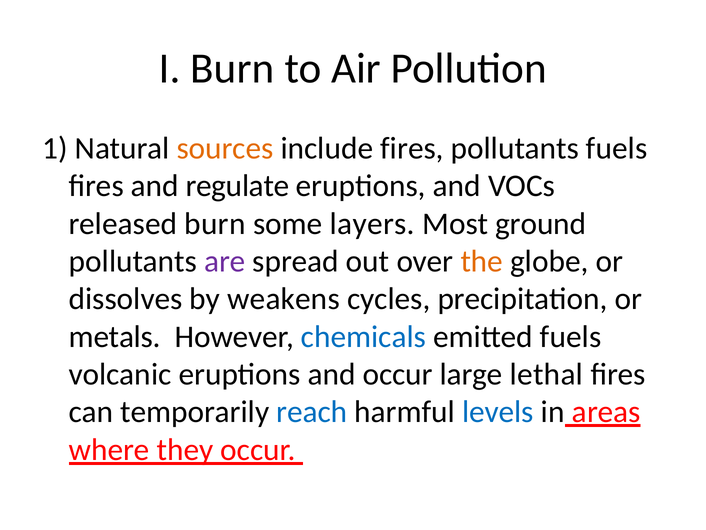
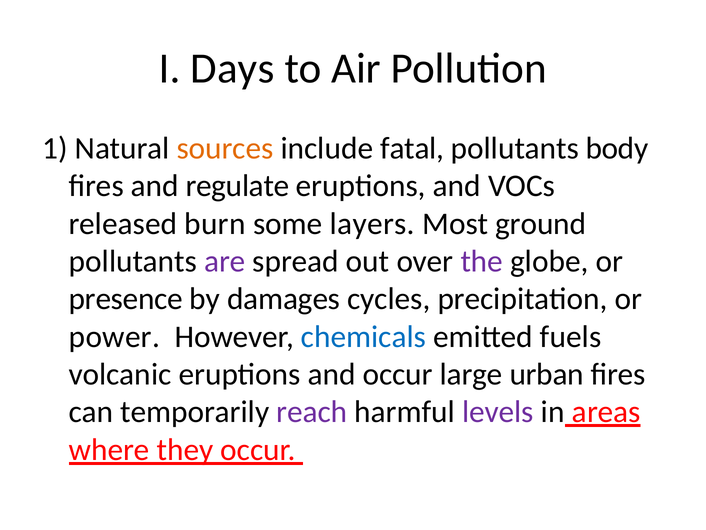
I Burn: Burn -> Days (232, 68)
include fires: fires -> fatal (412, 148)
pollutants fuels: fuels -> body (617, 148)
the colour: orange -> purple (482, 261)
dissolves: dissolves -> presence (126, 299)
weakens: weakens -> damages (284, 299)
metals: metals -> power (114, 336)
lethal: lethal -> urban (547, 374)
reach colour: blue -> purple (312, 412)
levels colour: blue -> purple (498, 412)
